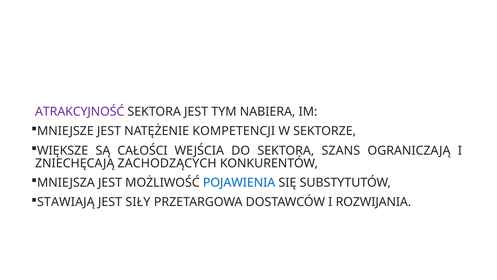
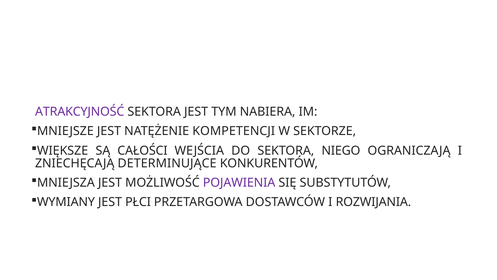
SZANS: SZANS -> NIEGO (341, 150)
ZACHODZĄCYCH: ZACHODZĄCYCH -> DETERMINUJĄCE (167, 163)
POJAWIENIA colour: blue -> purple (239, 182)
STAWIAJĄ: STAWIAJĄ -> WYMIANY (66, 202)
SIŁY: SIŁY -> PŁCI (138, 202)
